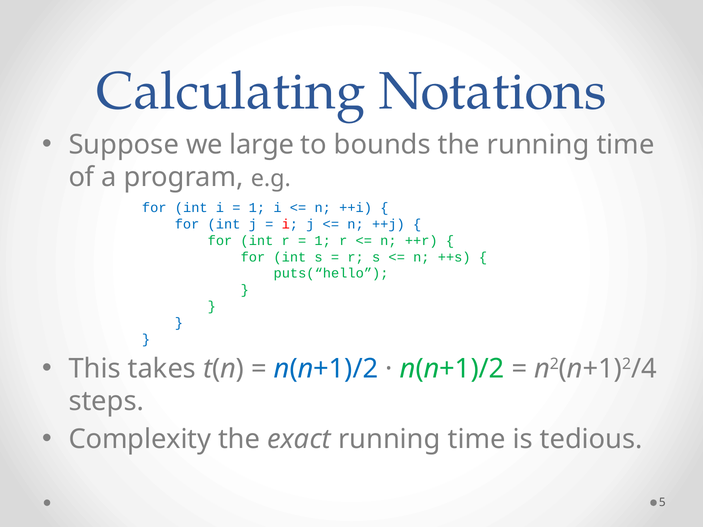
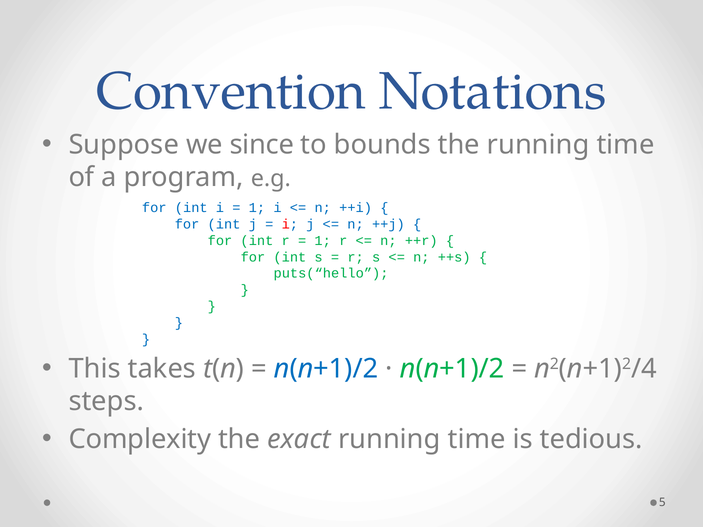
Calculating: Calculating -> Convention (231, 92)
large: large -> since (262, 145)
